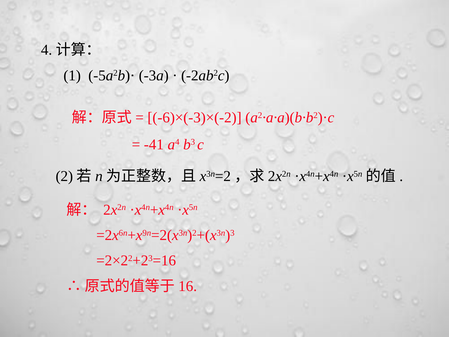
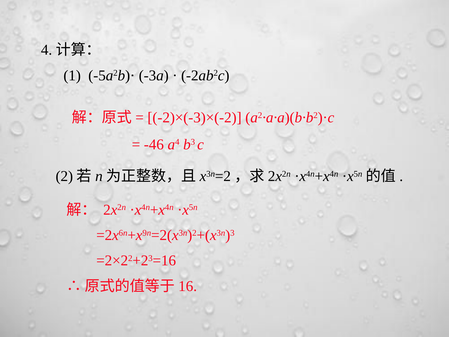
-6)×(-3)×(-2: -6)×(-3)×(-2 -> -2)×(-3)×(-2 (195, 117)
-41: -41 -> -46 (154, 144)
